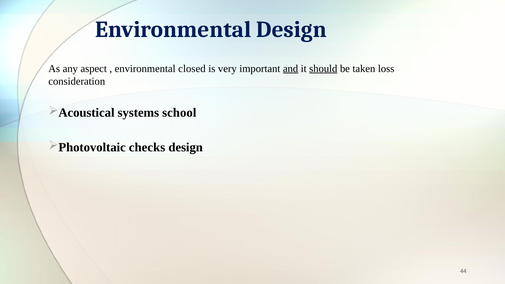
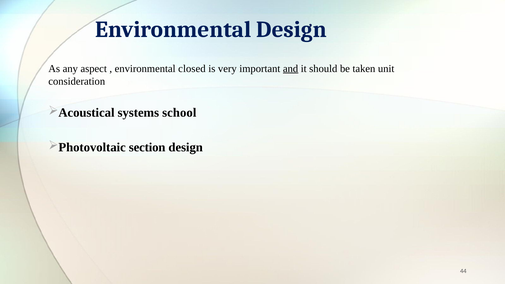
should underline: present -> none (323, 69)
loss: loss -> unit (386, 69)
checks: checks -> section (147, 147)
